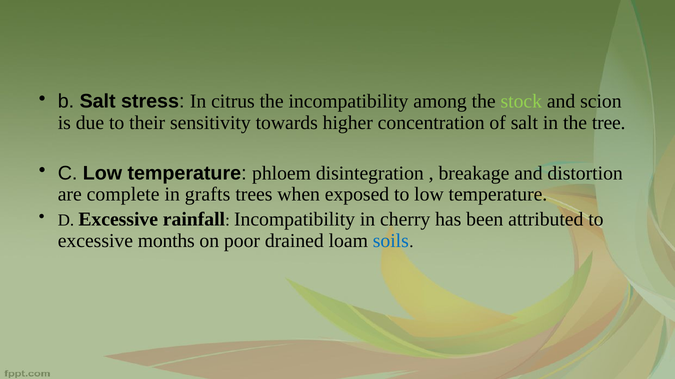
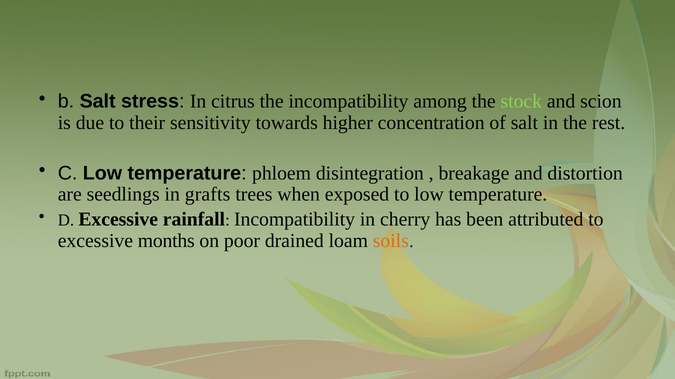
tree: tree -> rest (609, 123)
complete: complete -> seedlings (123, 195)
soils colour: blue -> orange (391, 241)
